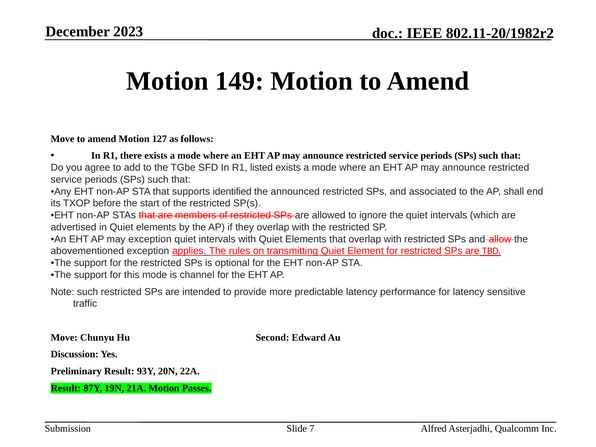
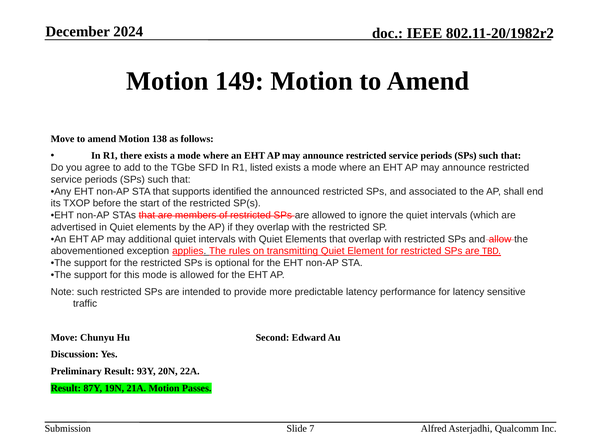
2023: 2023 -> 2024 (128, 32)
127: 127 -> 138 (159, 139)
may exception: exception -> additional (150, 239)
is channel: channel -> allowed (197, 275)
